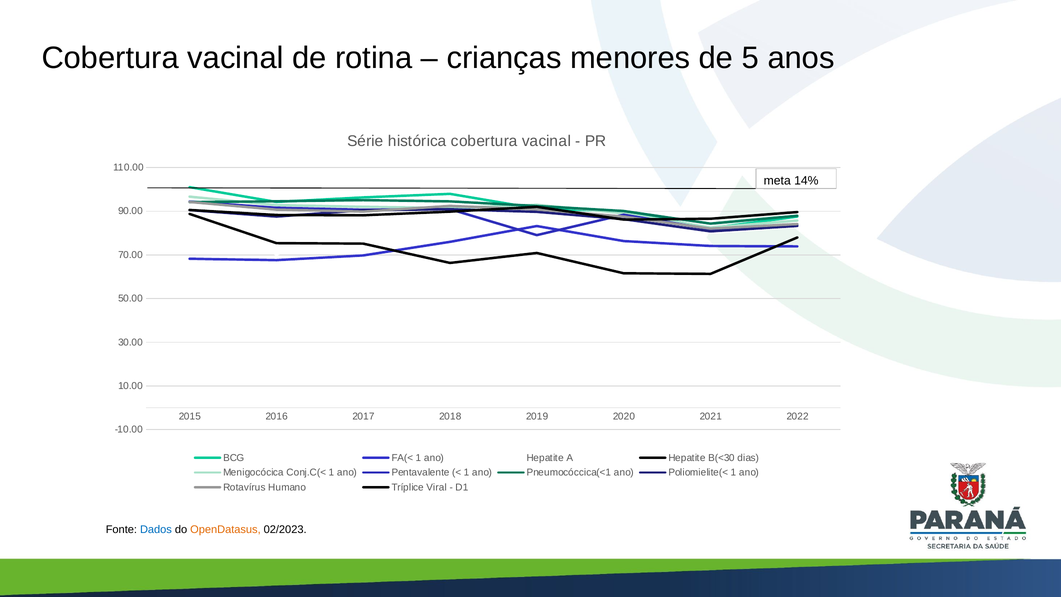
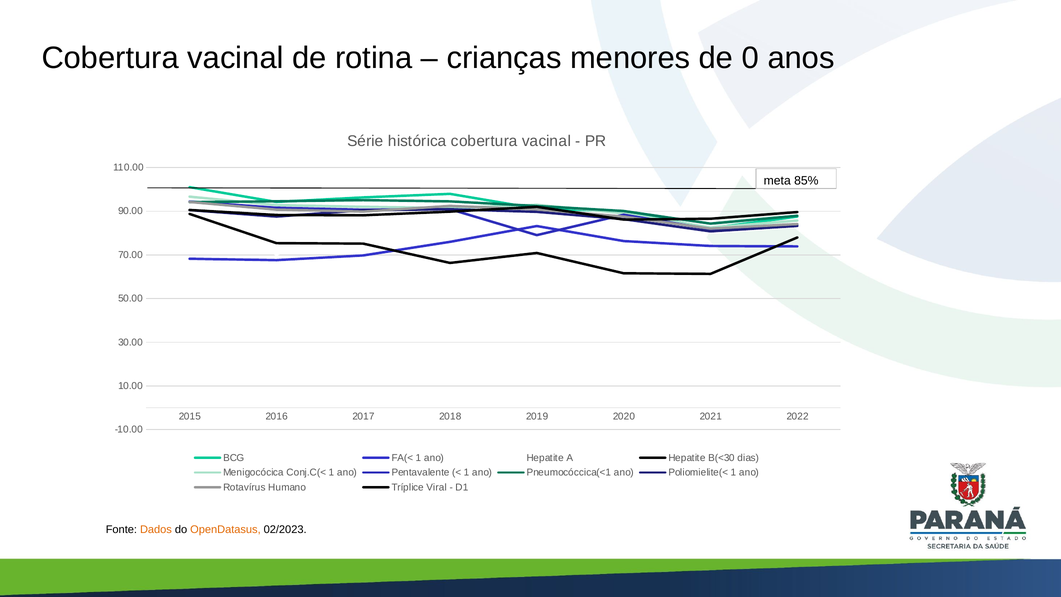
5: 5 -> 0 (750, 58)
14%: 14% -> 85% (806, 181)
Dados colour: blue -> orange (156, 529)
